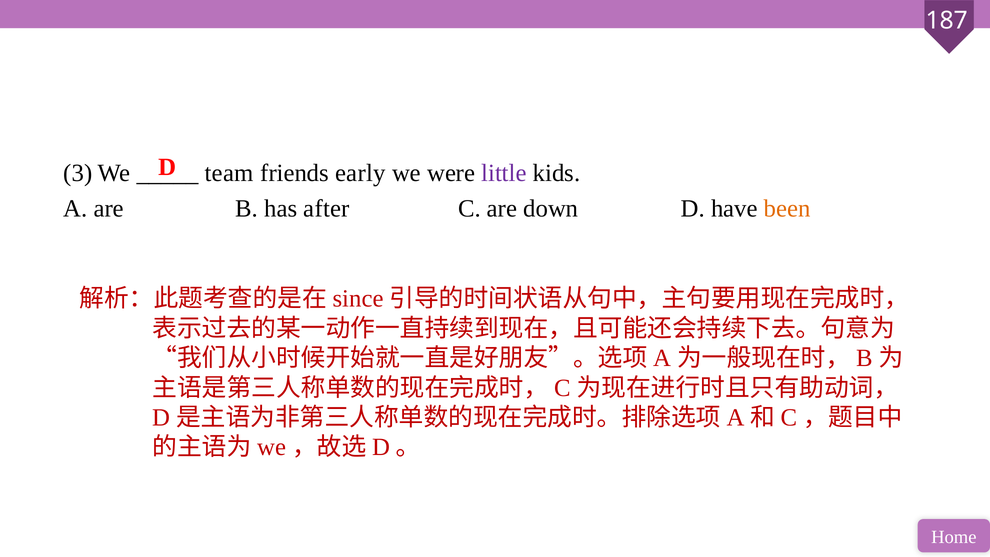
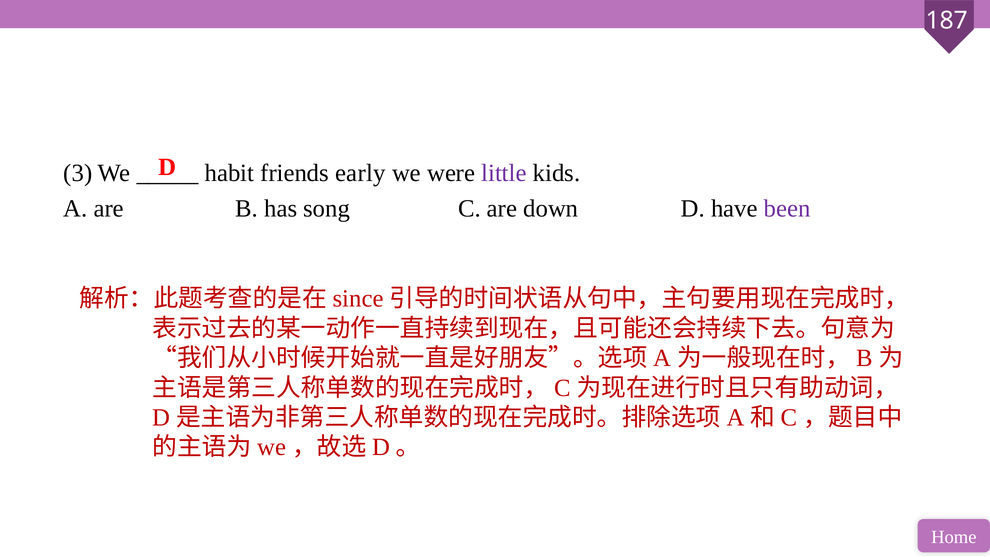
team: team -> habit (229, 173)
after: after -> song (327, 208)
been colour: orange -> purple (787, 208)
